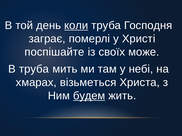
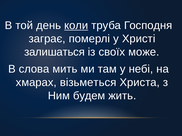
поспішайте: поспішайте -> залишаться (54, 52)
В труба: труба -> слова (34, 69)
будем underline: present -> none (89, 96)
